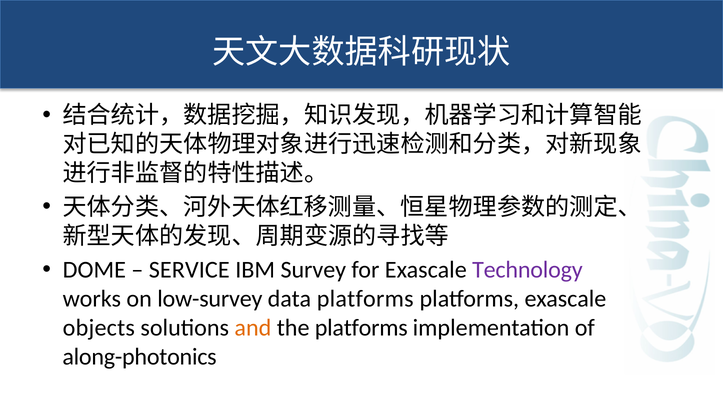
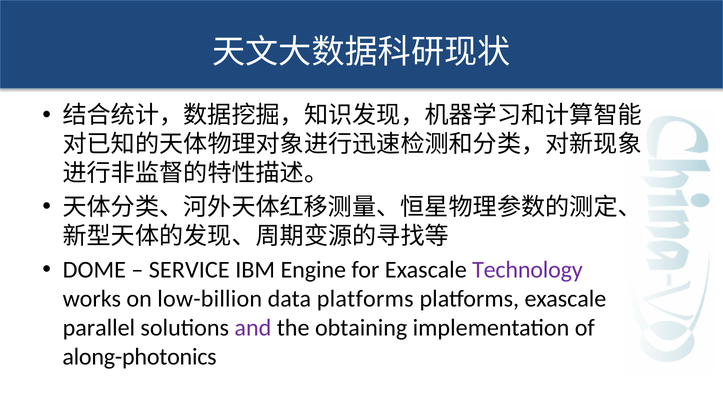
Survey: Survey -> Engine (313, 270)
low-survey: low-survey -> low-billion (210, 299)
objects: objects -> parallel (99, 328)
and colour: orange -> purple (253, 328)
the platforms: platforms -> obtaining (361, 328)
